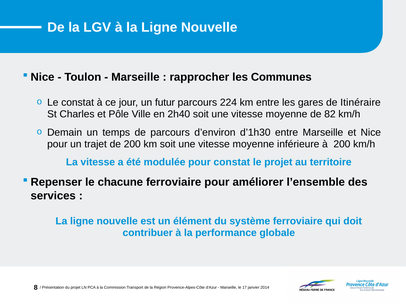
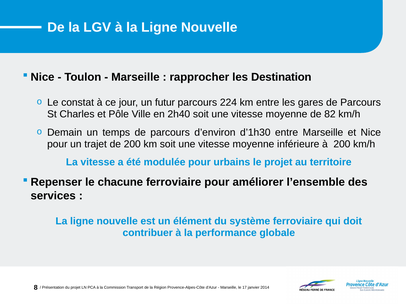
Communes: Communes -> Destination (281, 77)
gares de Itinéraire: Itinéraire -> Parcours (361, 103)
pour constat: constat -> urbains (232, 163)
